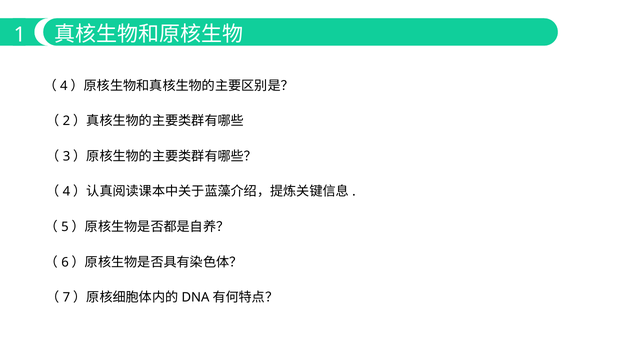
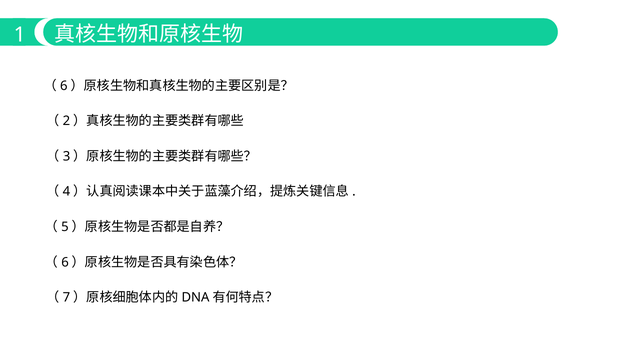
4: 4 -> 6 (64, 86)
